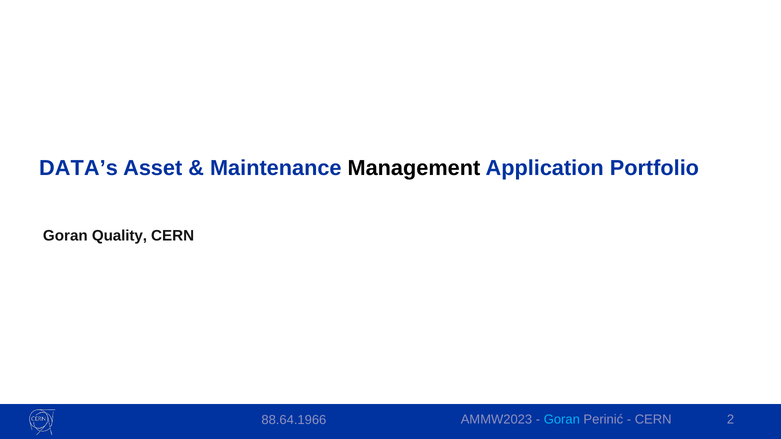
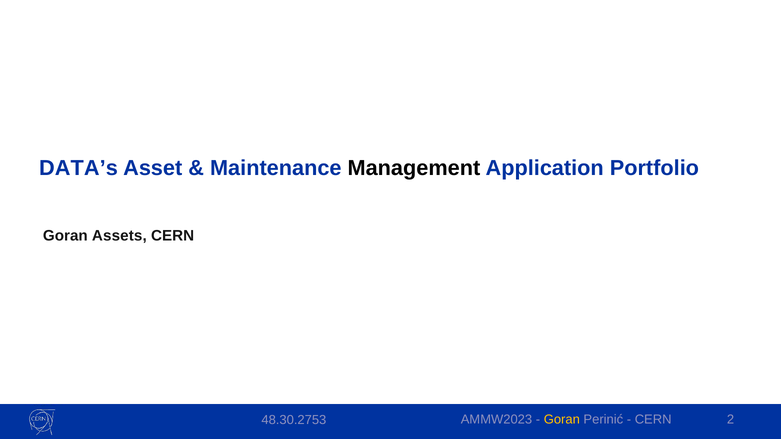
Quality: Quality -> Assets (119, 236)
88.64.1966: 88.64.1966 -> 48.30.2753 (294, 420)
Goran colour: light blue -> yellow (562, 420)
